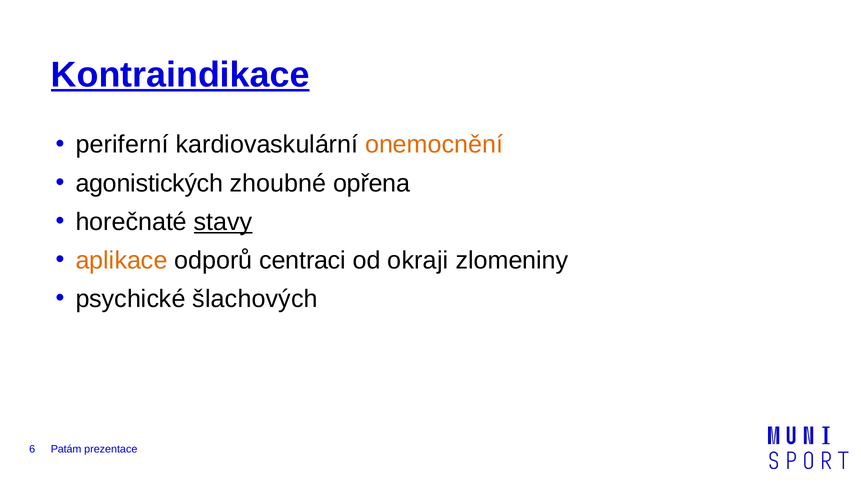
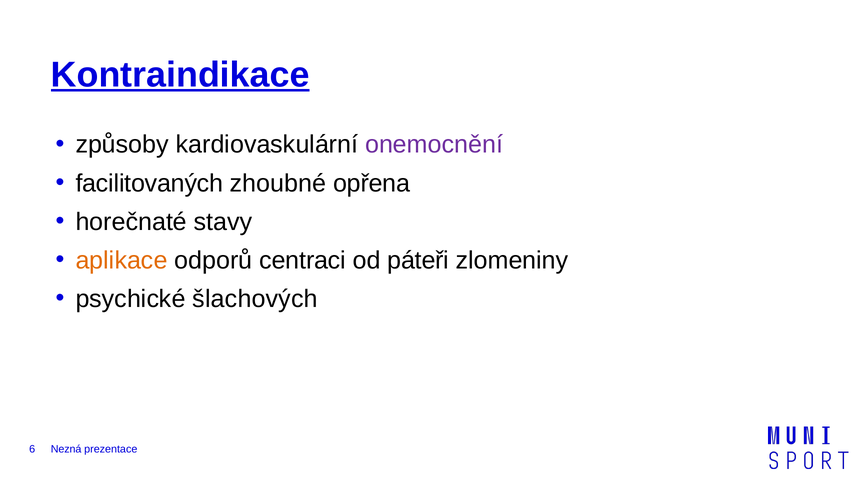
periferní: periferní -> způsoby (122, 145)
onemocnění colour: orange -> purple (434, 145)
agonistických: agonistických -> facilitovaných (149, 183)
stavy underline: present -> none (223, 222)
okraji: okraji -> páteři (418, 261)
Patám: Patám -> Nezná (66, 449)
